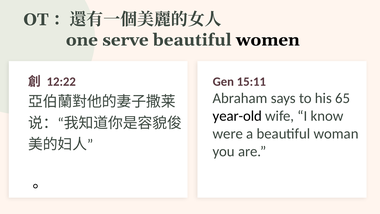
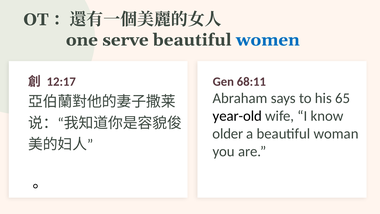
women colour: black -> blue (268, 40)
15:11: 15:11 -> 68:11 (251, 82)
12:22: 12:22 -> 12:17 (61, 82)
were: were -> older (228, 134)
